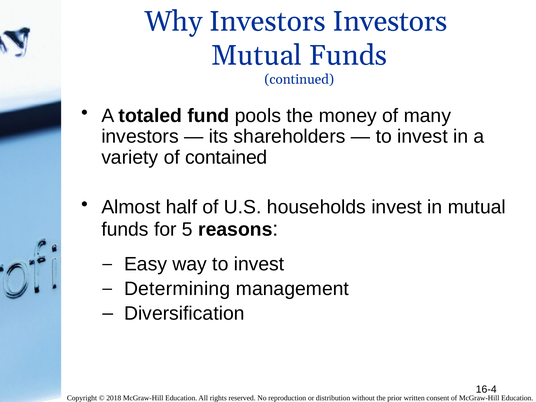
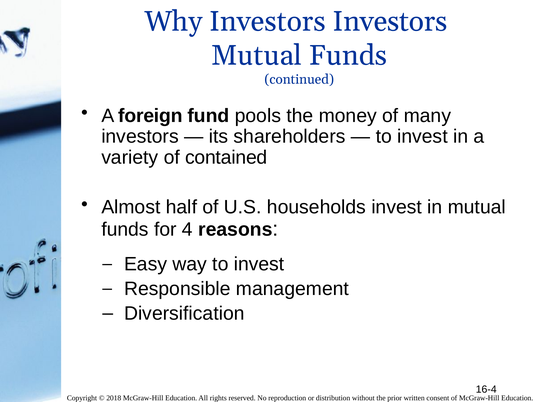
totaled: totaled -> foreign (150, 116)
5: 5 -> 4 (187, 229)
Determining: Determining -> Responsible (177, 289)
